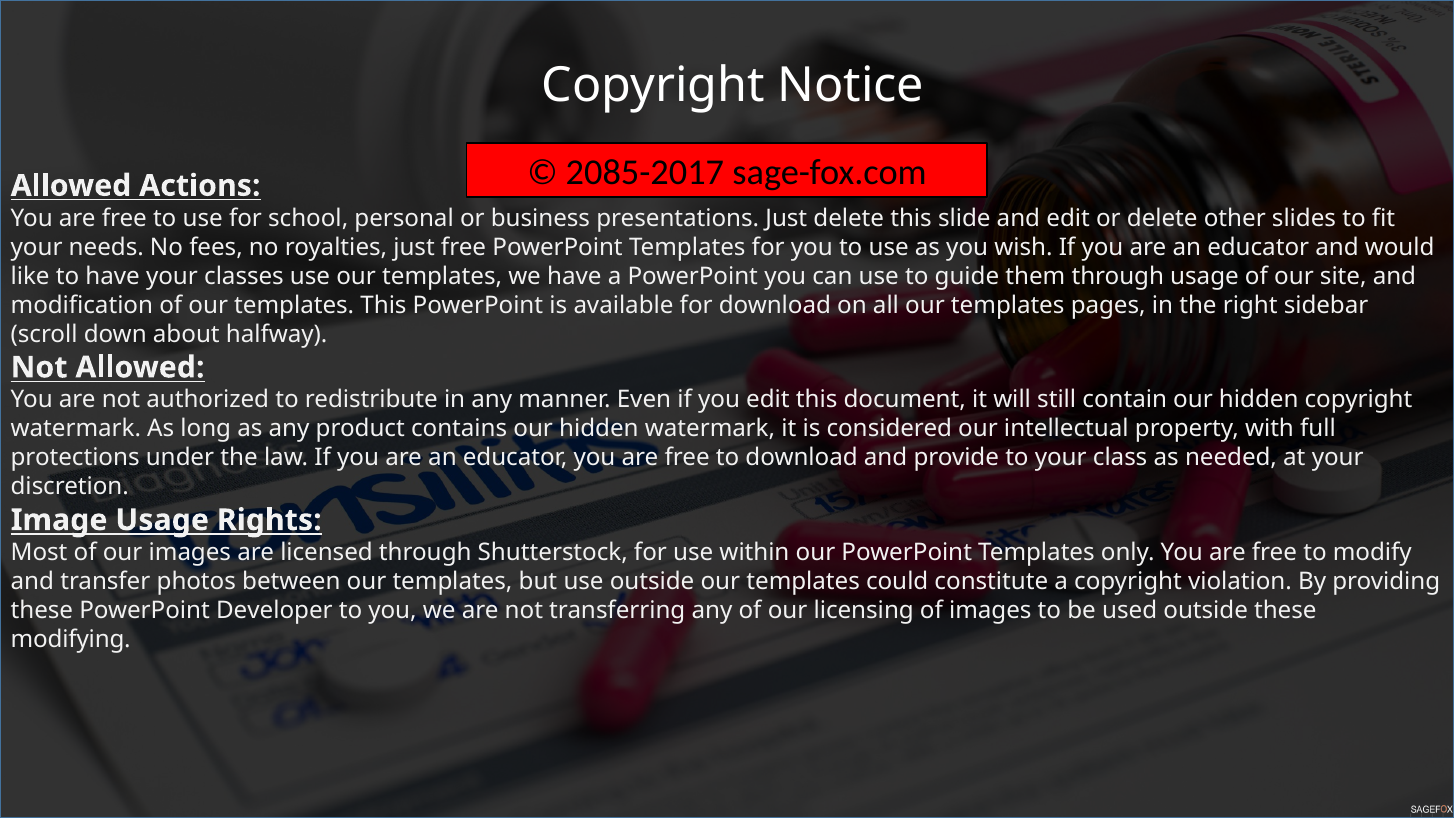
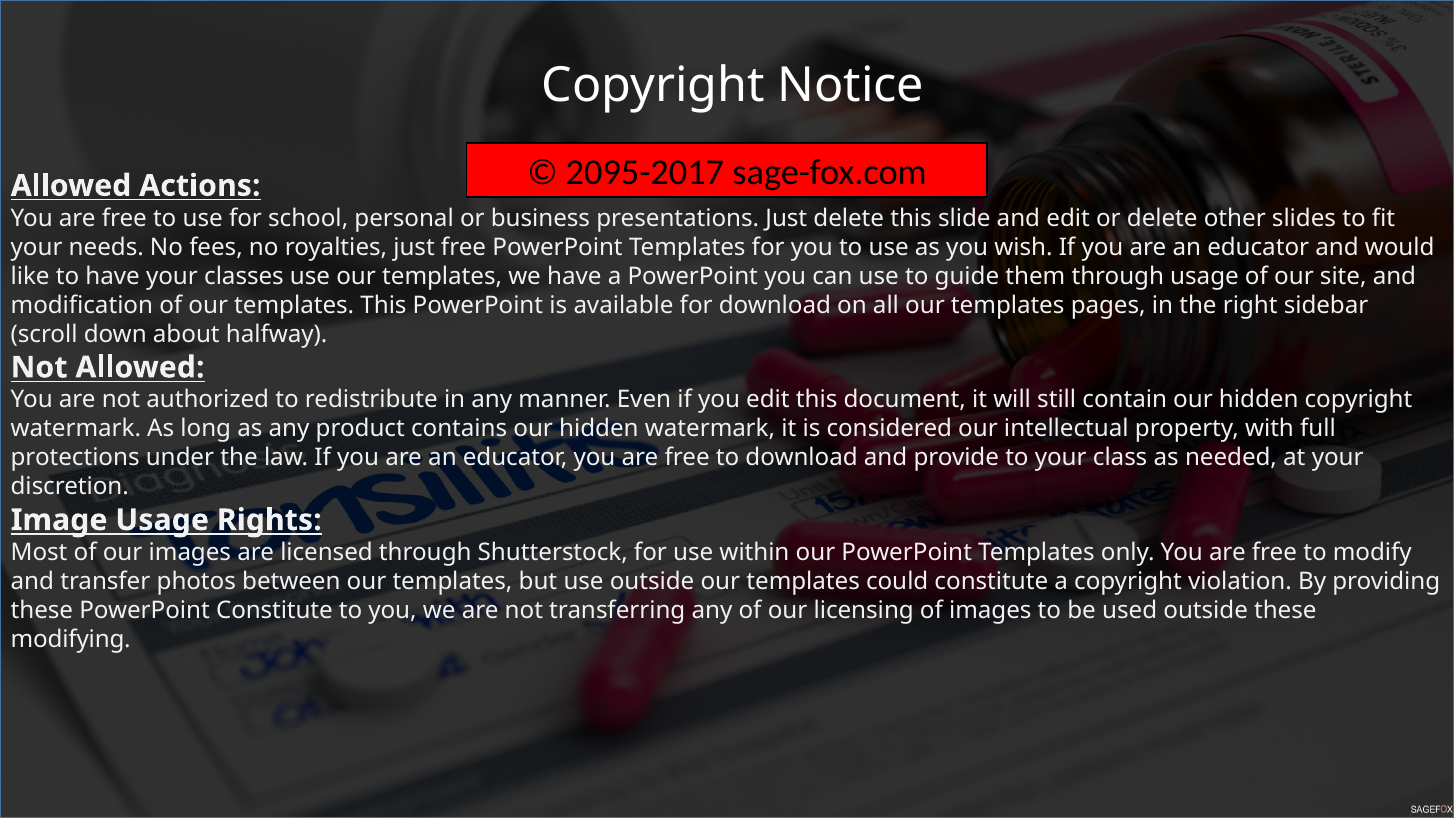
2085-2017: 2085-2017 -> 2095-2017 (645, 173)
PowerPoint Developer: Developer -> Constitute (274, 610)
